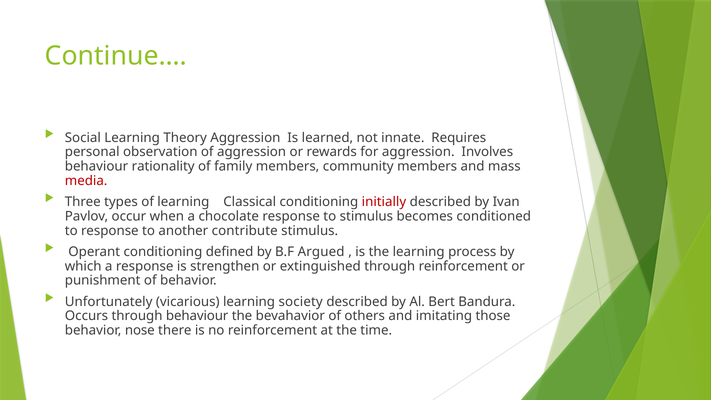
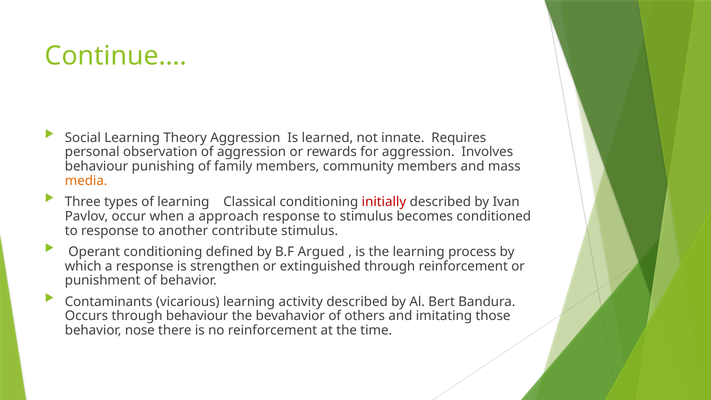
rationality: rationality -> punishing (163, 166)
media colour: red -> orange (86, 181)
chocolate: chocolate -> approach (229, 216)
Unfortunately: Unfortunately -> Contaminants (109, 302)
society: society -> activity (301, 302)
